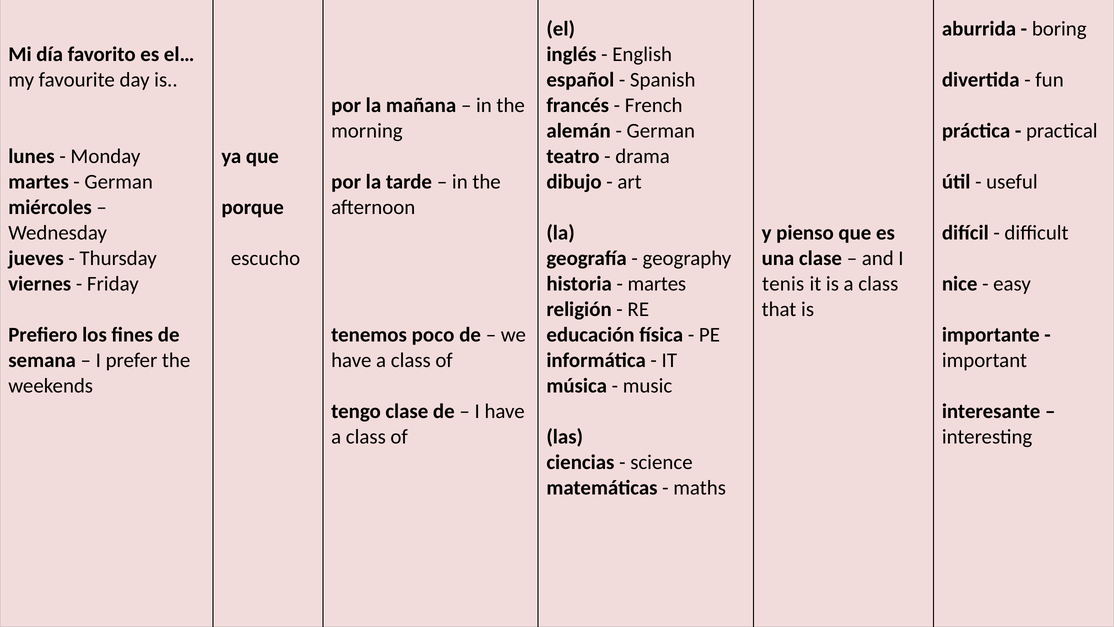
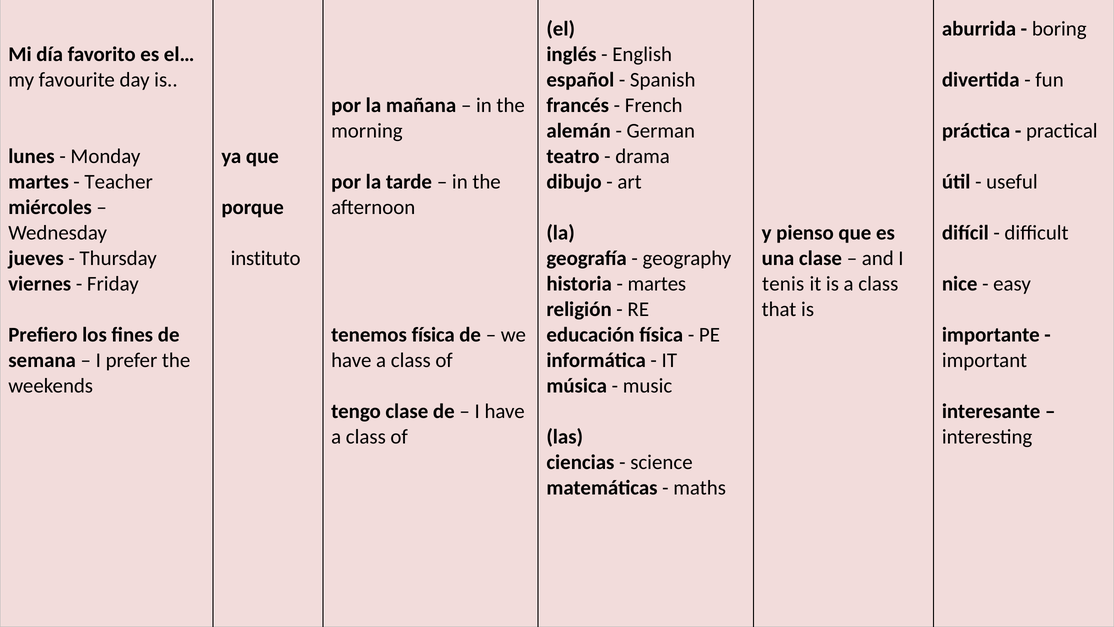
German: German -> Teacher (119, 182)
escucho: escucho -> instituto (266, 258)
tenemos poco: poco -> física (433, 335)
